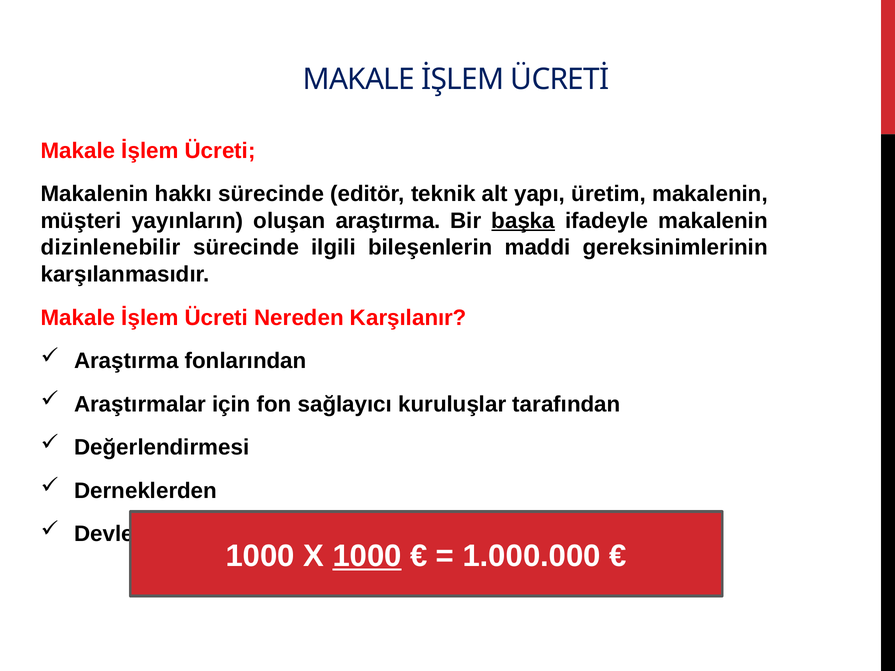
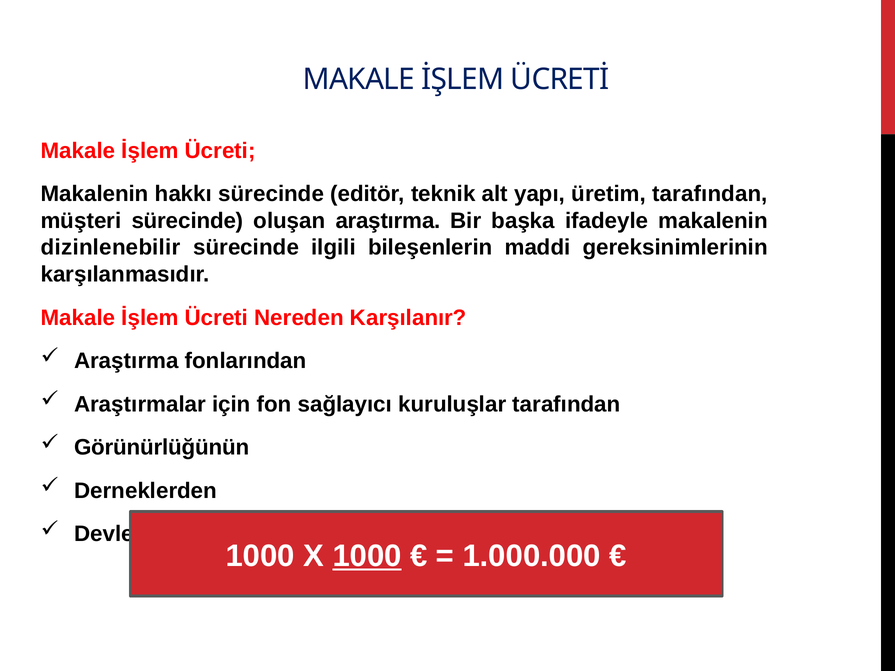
üretim makalenin: makalenin -> tarafından (710, 194)
müşteri yayınların: yayınların -> sürecinde (187, 221)
başka underline: present -> none (523, 221)
Değerlendirmesi: Değerlendirmesi -> Görünürlüğünün (162, 448)
